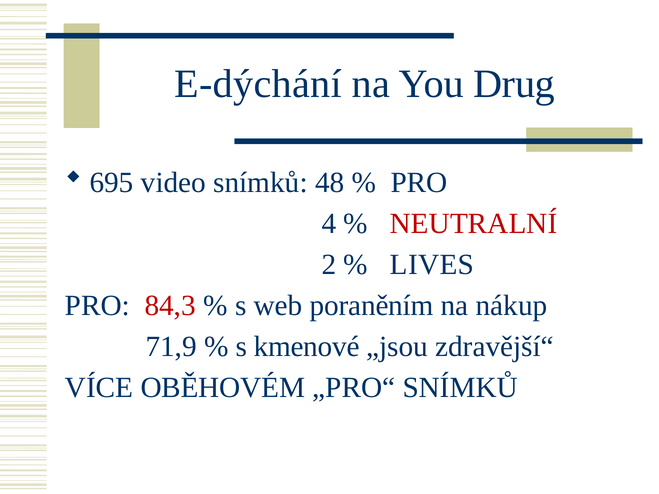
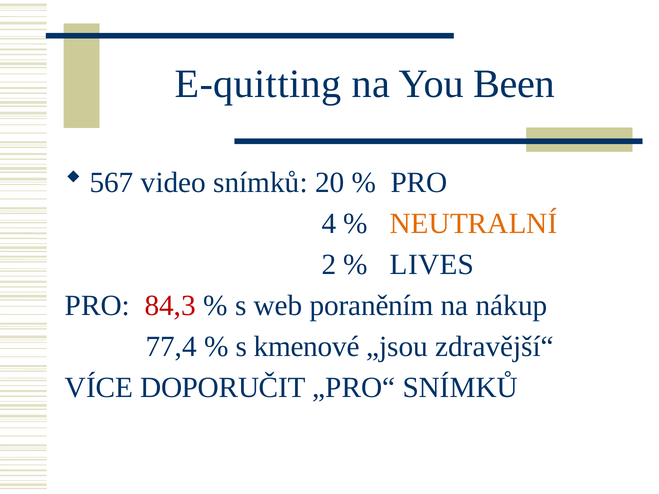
E-dýchání: E-dýchání -> E-quitting (258, 84)
Drug: Drug -> Been (514, 84)
695: 695 -> 567 (112, 183)
48: 48 -> 20 (330, 183)
NEUTRALNÍ colour: red -> orange (474, 224)
71,9: 71,9 -> 77,4 (171, 347)
OBĚHOVÉM: OBĚHOVÉM -> DOPORUČIT (223, 388)
